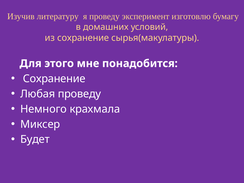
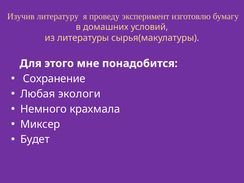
из сохранение: сохранение -> литературы (83, 38)
Любая проведу: проведу -> экологи (79, 94)
